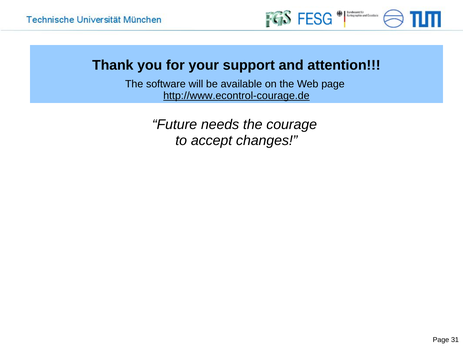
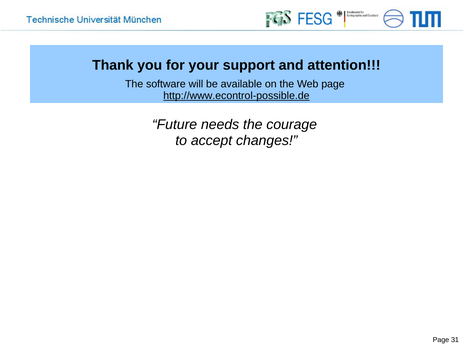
http://www.econtrol-courage.de: http://www.econtrol-courage.de -> http://www.econtrol-possible.de (236, 96)
